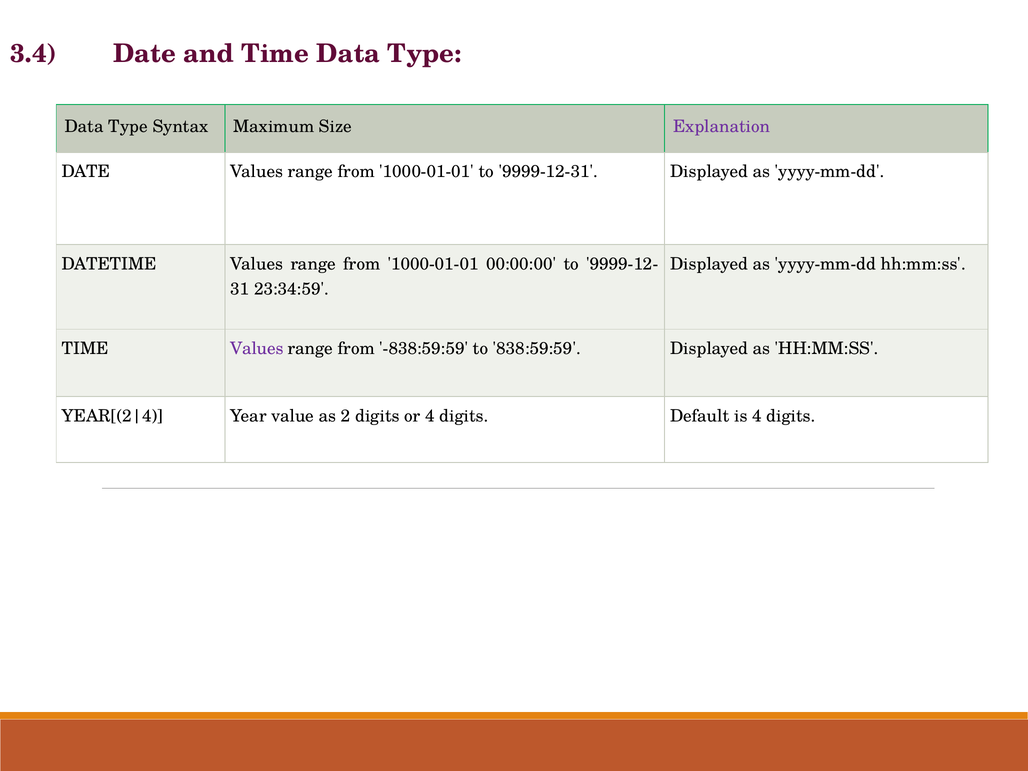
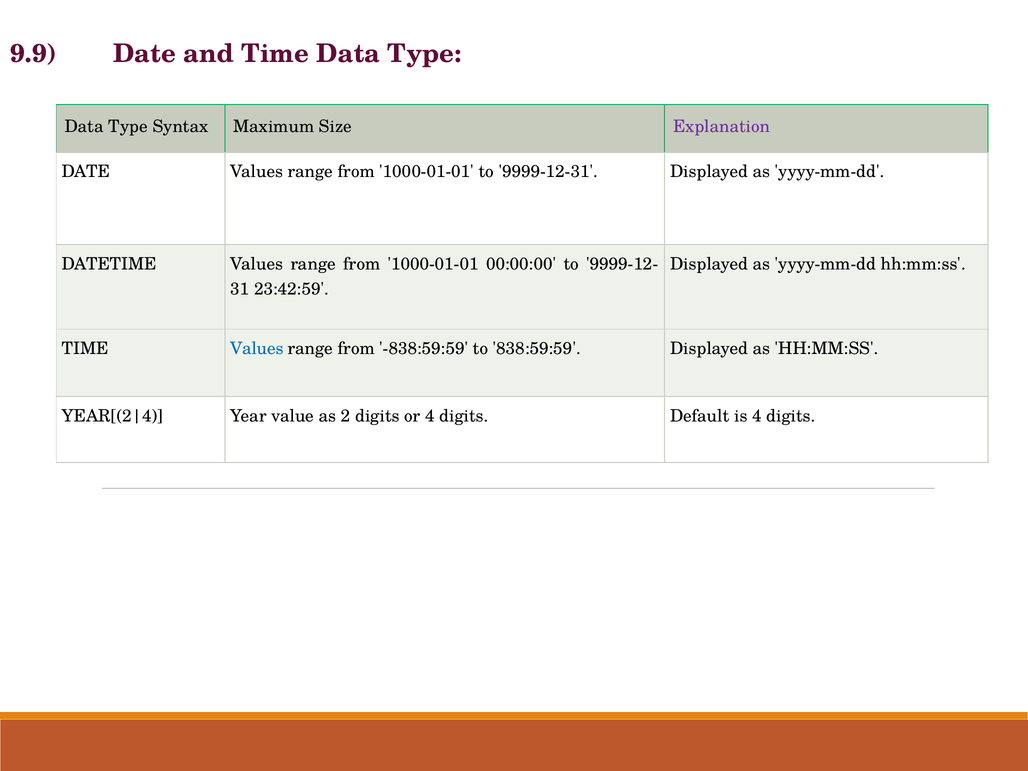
3.4: 3.4 -> 9.9 (34, 54)
23:34:59: 23:34:59 -> 23:42:59 (292, 289)
Values colour: purple -> blue (257, 349)
